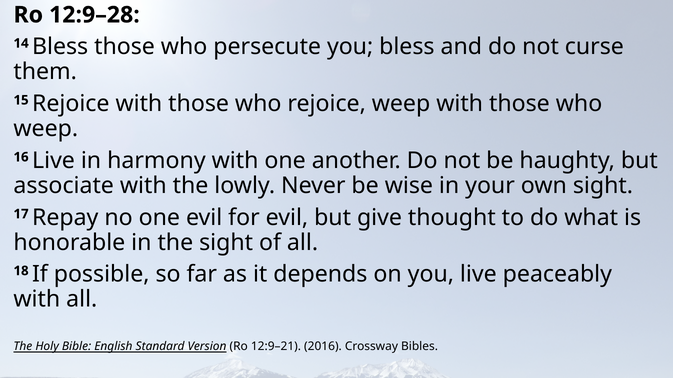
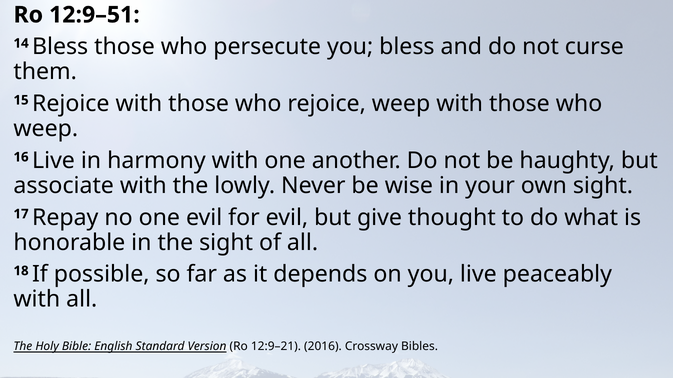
12:9–28: 12:9–28 -> 12:9–51 (94, 15)
